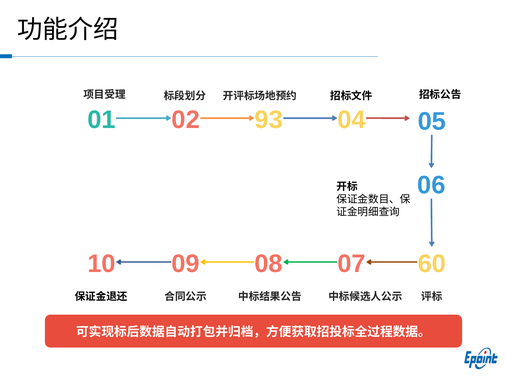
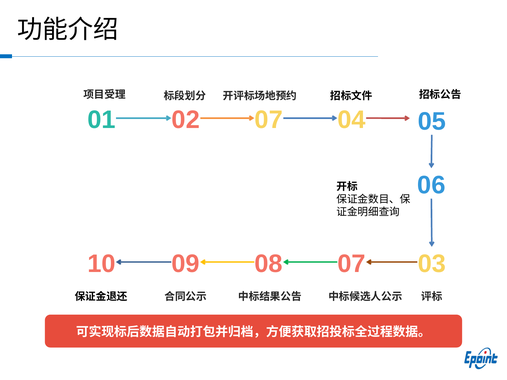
02 93: 93 -> 07 (269, 120)
60: 60 -> 03 (432, 264)
